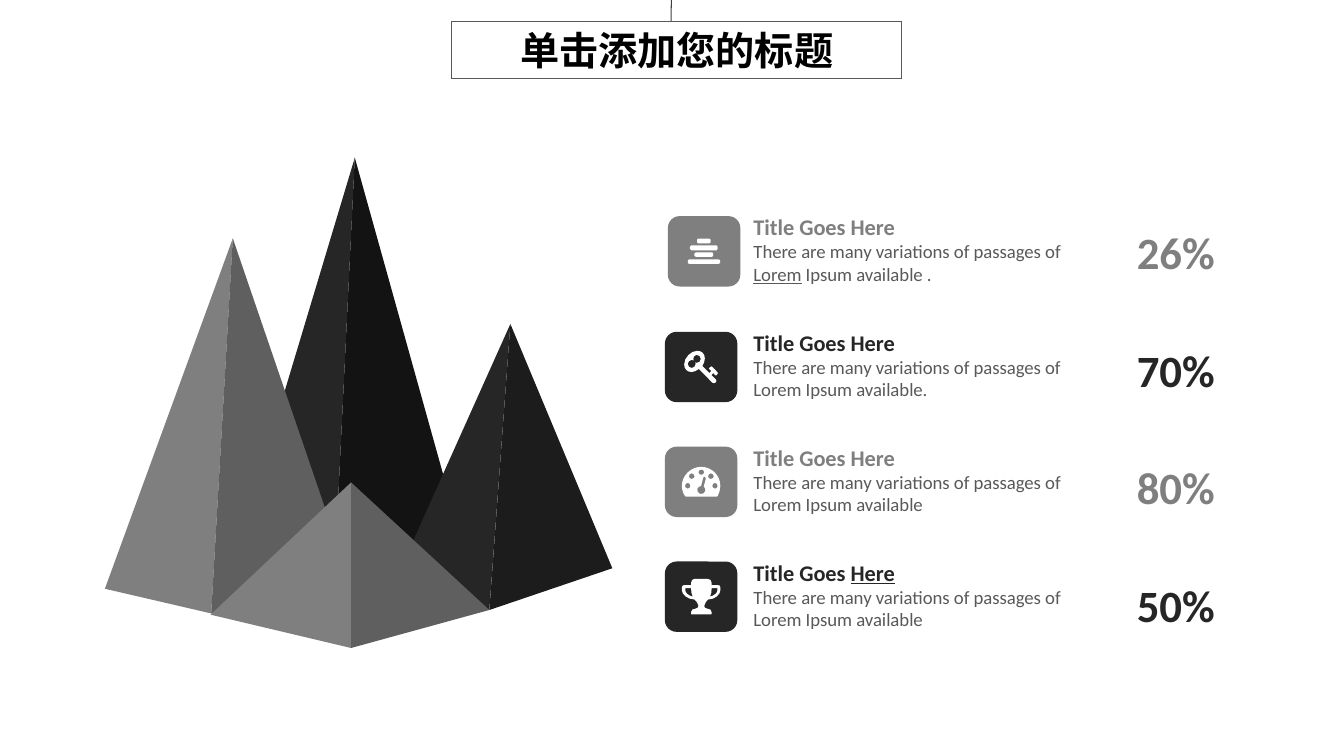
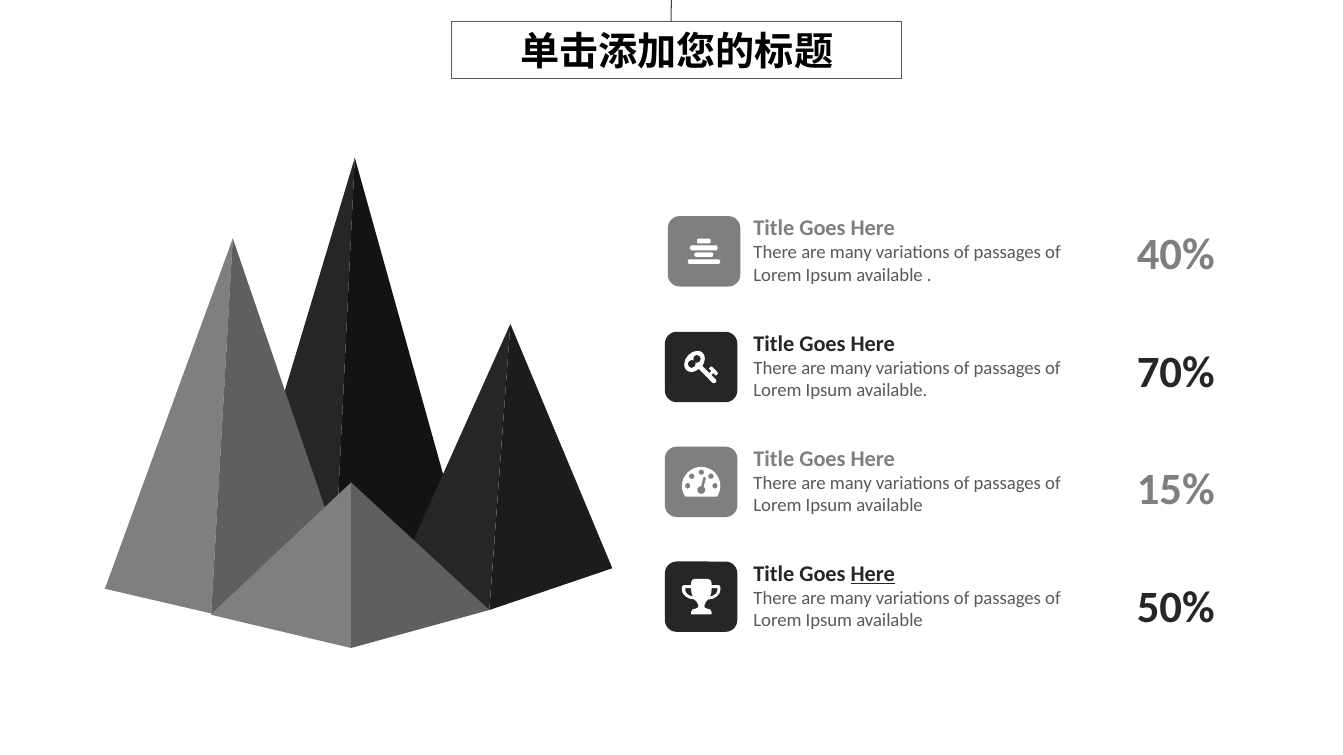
26%: 26% -> 40% (1176, 255)
Lorem underline: present -> none (778, 275)
80%: 80% -> 15% (1176, 490)
